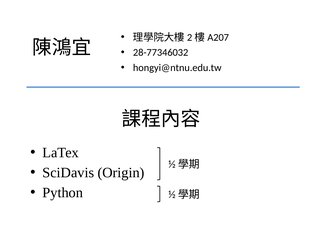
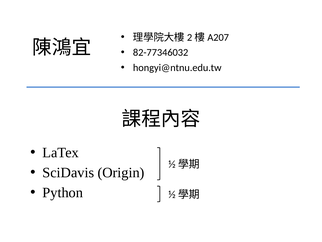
28-77346032: 28-77346032 -> 82-77346032 (161, 52)
